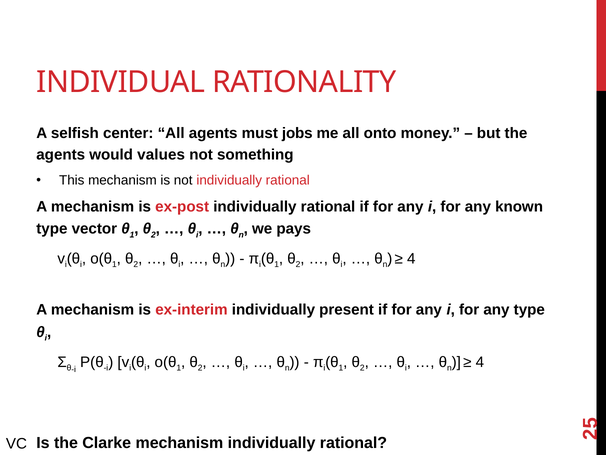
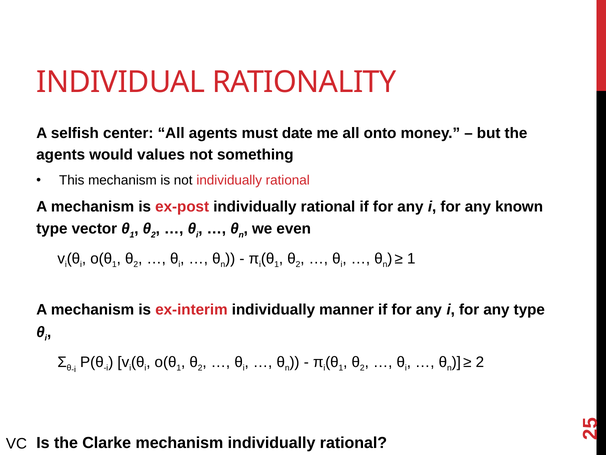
jobs: jobs -> date (297, 133)
pays: pays -> even (294, 229)
4: 4 -> 1 (411, 258)
present: present -> manner (347, 310)
4: 4 -> 2 (480, 362)
